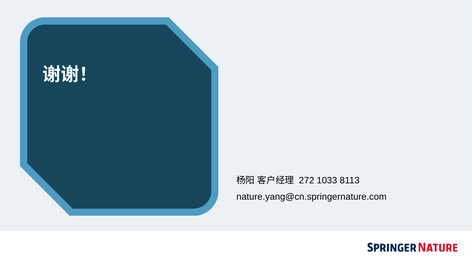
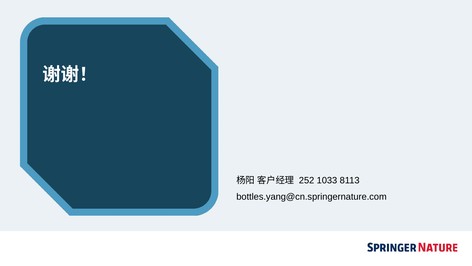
272: 272 -> 252 (307, 180)
nature.yang@cn.springernature.com: nature.yang@cn.springernature.com -> bottles.yang@cn.springernature.com (312, 197)
